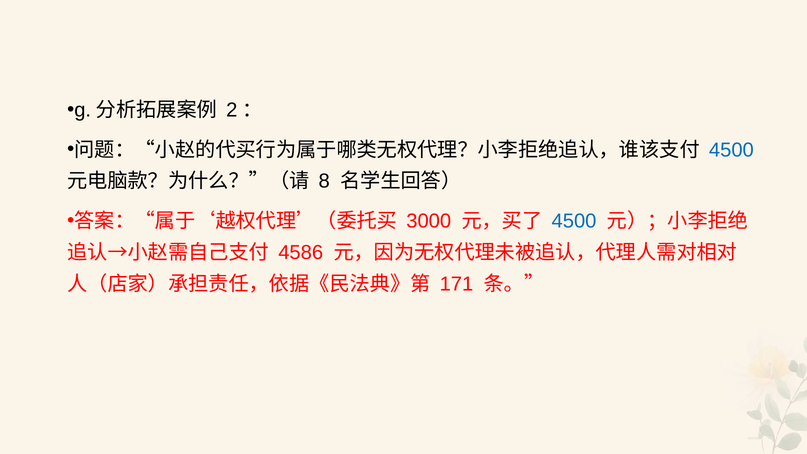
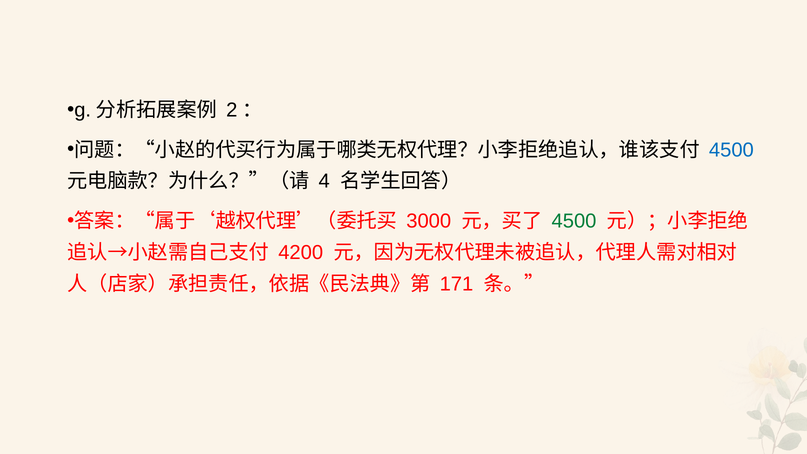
8: 8 -> 4 (324, 181)
4500 colour: blue -> green (574, 221)
4586: 4586 -> 4200 (301, 253)
